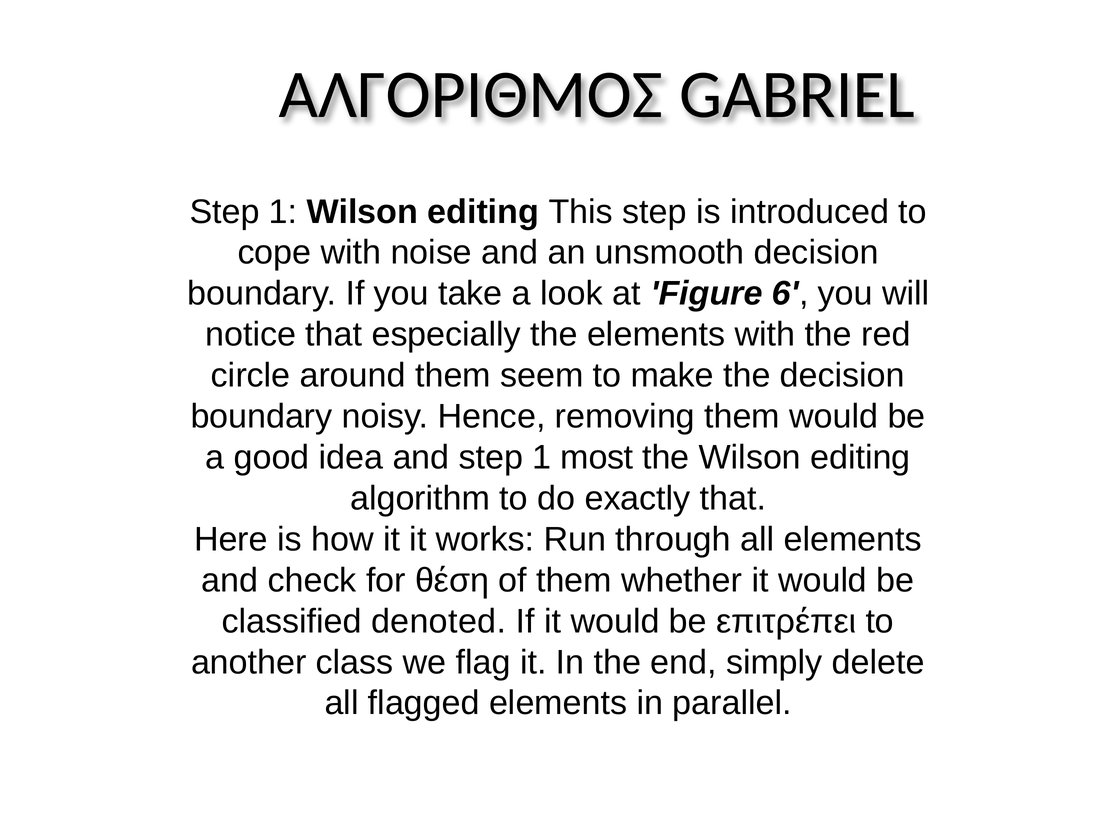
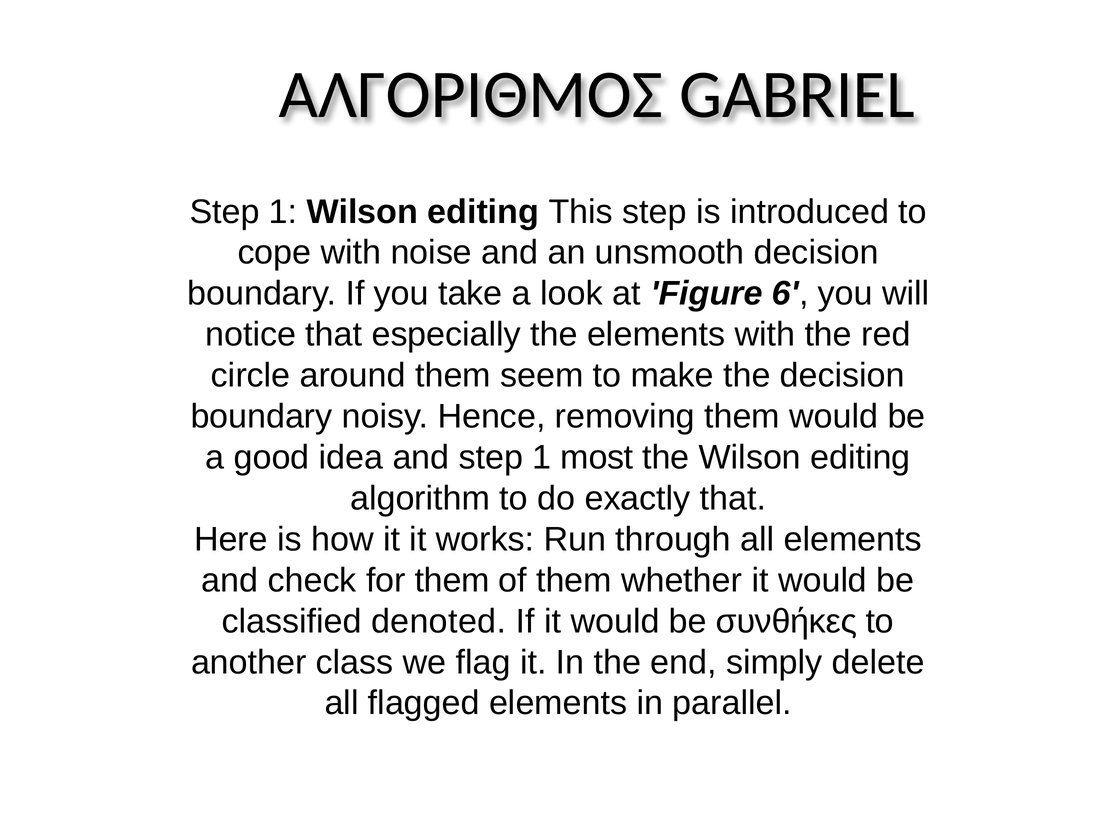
for θέση: θέση -> them (452, 580)
επιτρέπει: επιτρέπει -> συνθήκες (786, 621)
